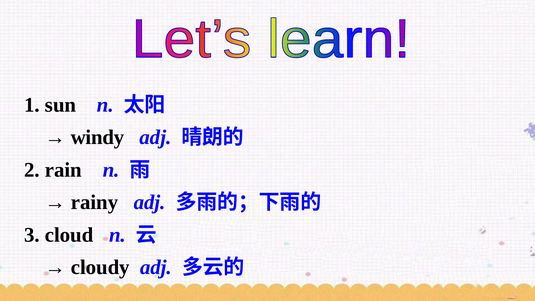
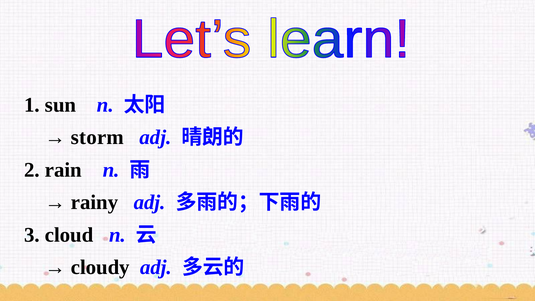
windy: windy -> storm (97, 137)
